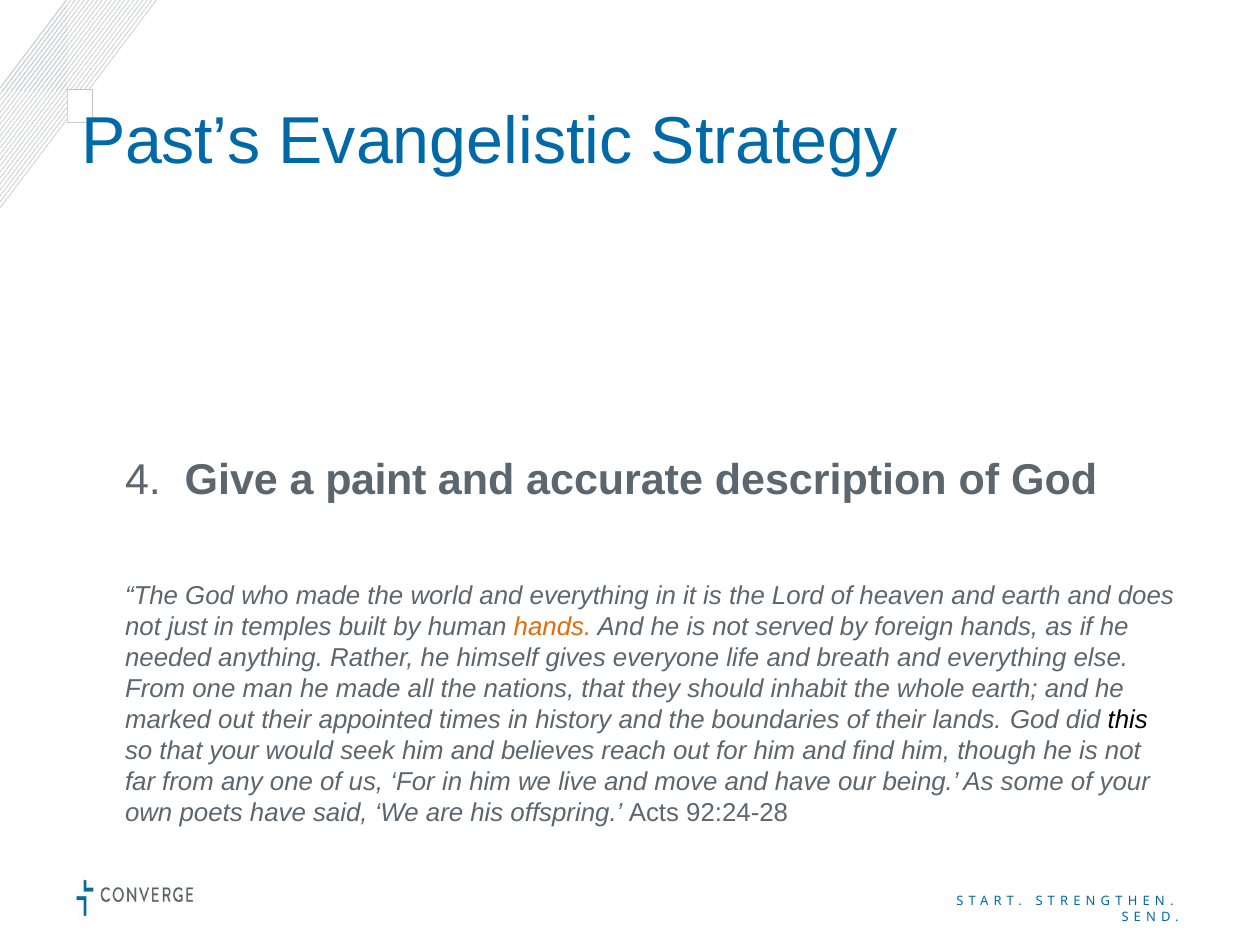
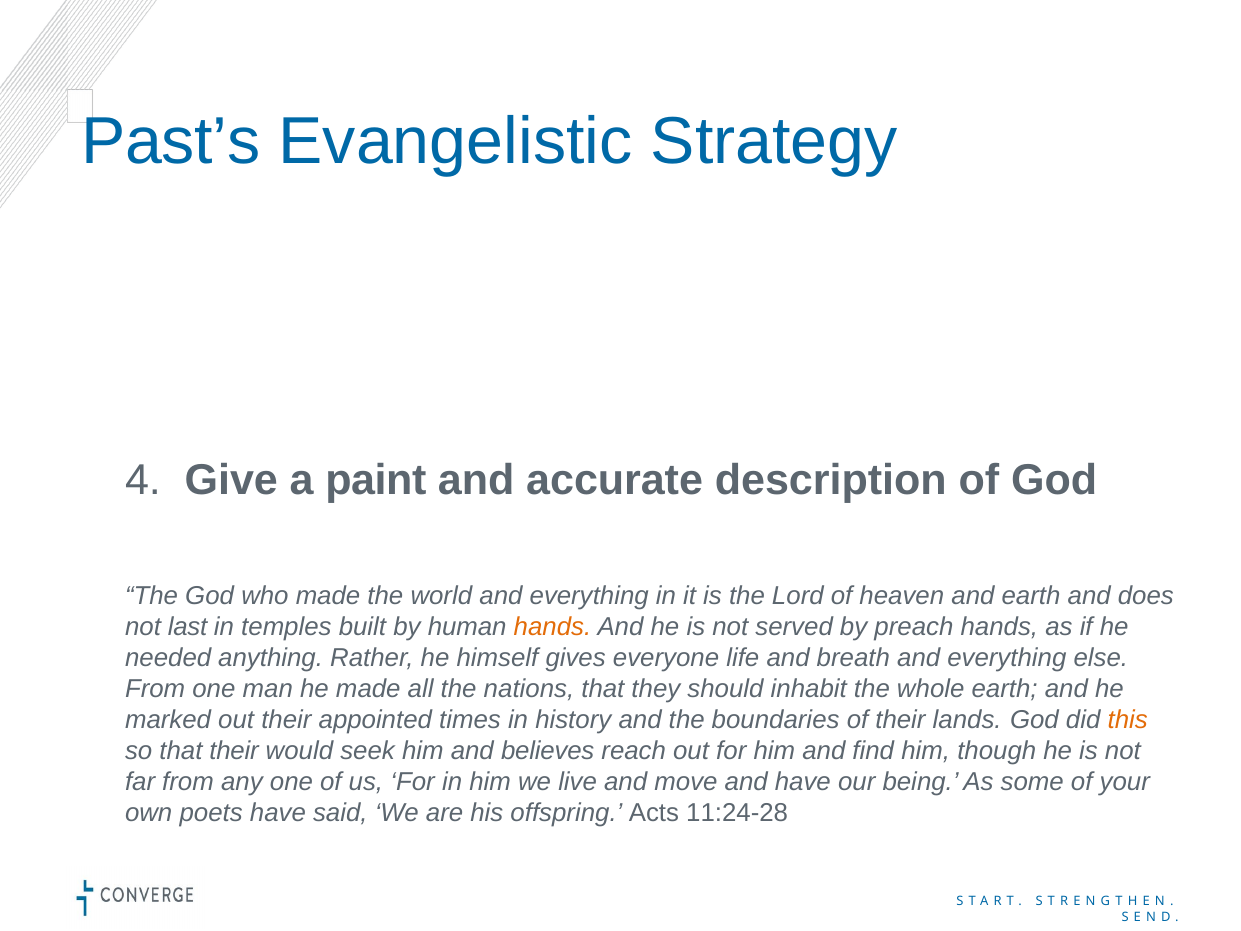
just: just -> last (188, 626)
foreign: foreign -> preach (914, 626)
this colour: black -> orange (1128, 719)
that your: your -> their (234, 750)
92:24-28: 92:24-28 -> 11:24-28 (737, 813)
